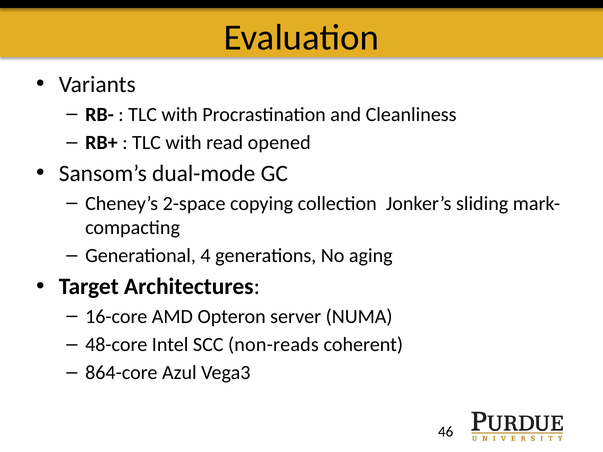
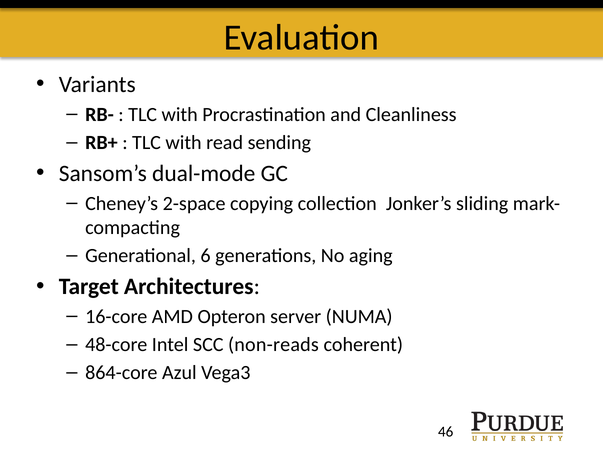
opened: opened -> sending (279, 143)
4: 4 -> 6 (206, 256)
